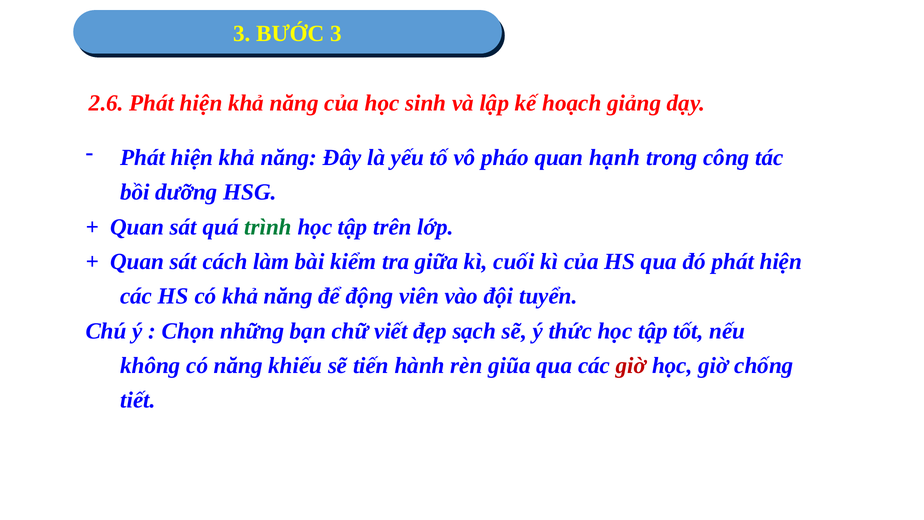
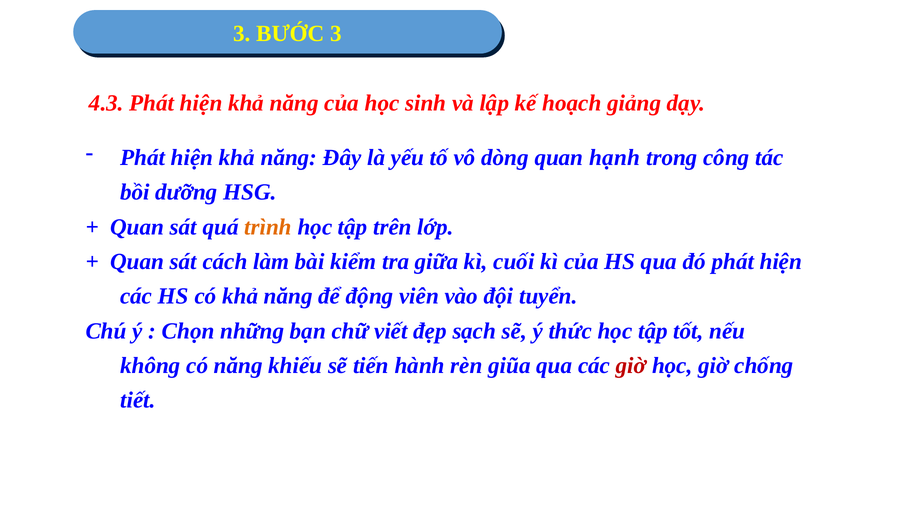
2.6: 2.6 -> 4.3 (106, 103)
pháo: pháo -> dòng (505, 157)
trình colour: green -> orange (268, 227)
